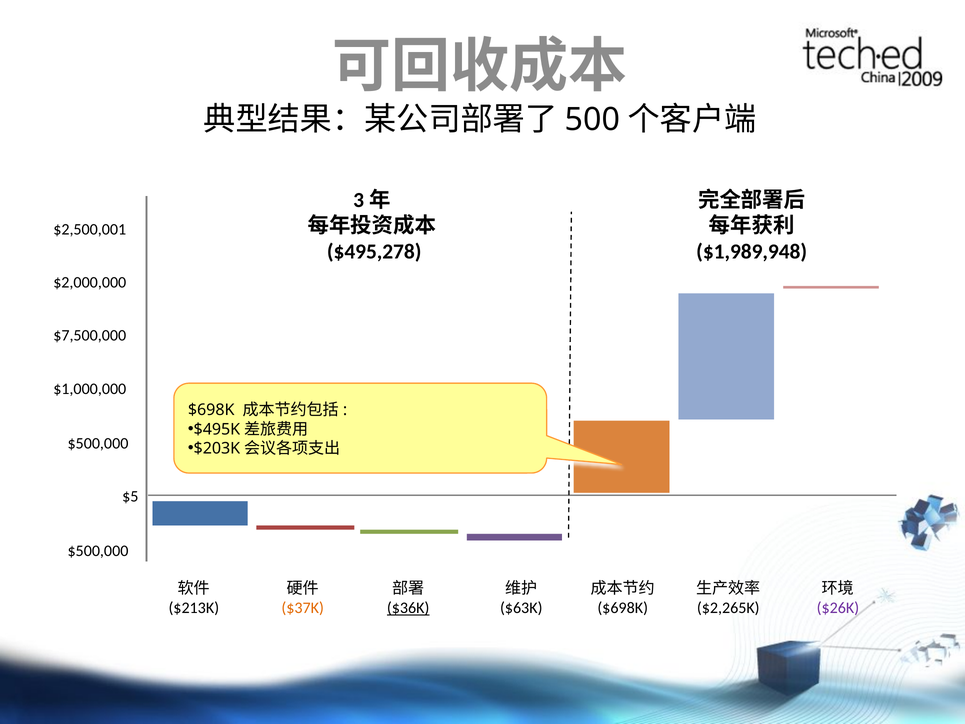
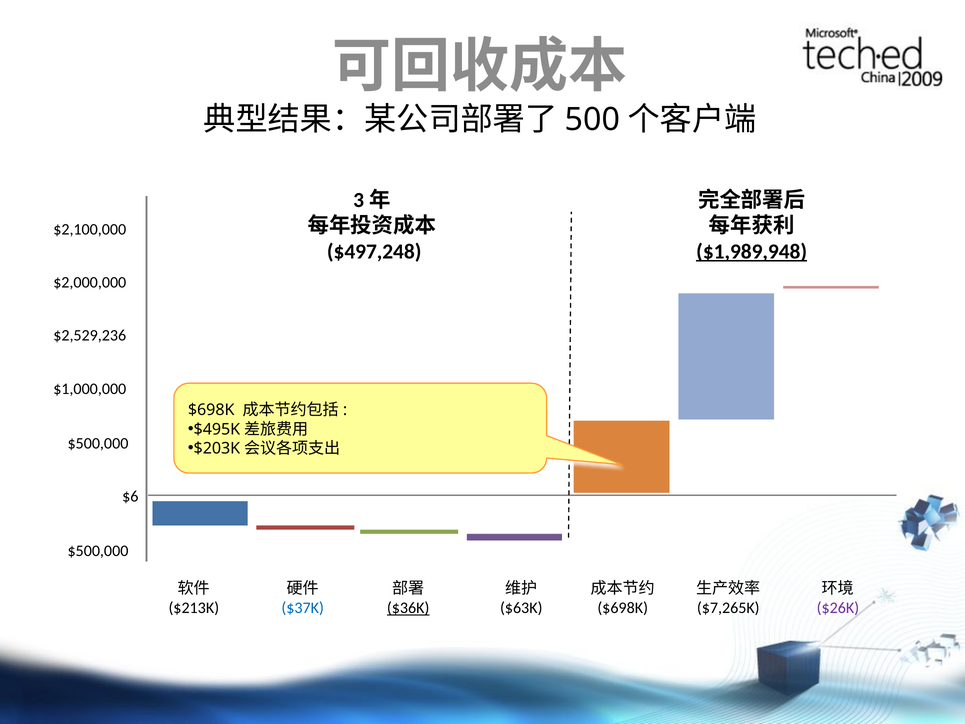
$2,500,001: $2,500,001 -> $2,100,000 (90, 229)
$495,278: $495,278 -> $497,248 (374, 251)
$1,989,948 underline: none -> present (752, 251)
$7,500,000: $7,500,000 -> $2,529,236 (90, 335)
$5: $5 -> $6 (130, 496)
$37K colour: orange -> blue (303, 608)
$2,265K: $2,265K -> $7,265K (728, 608)
